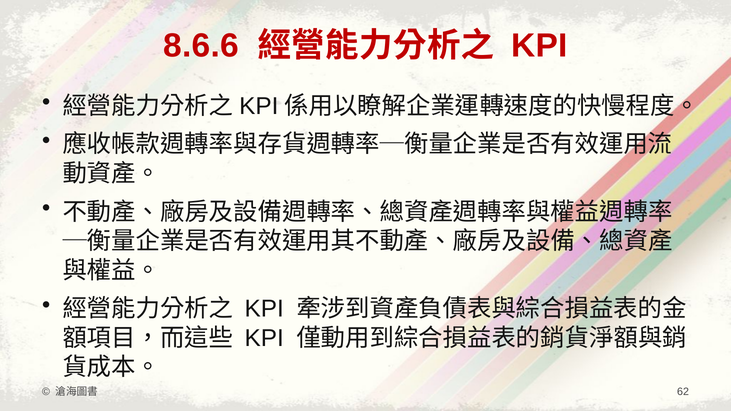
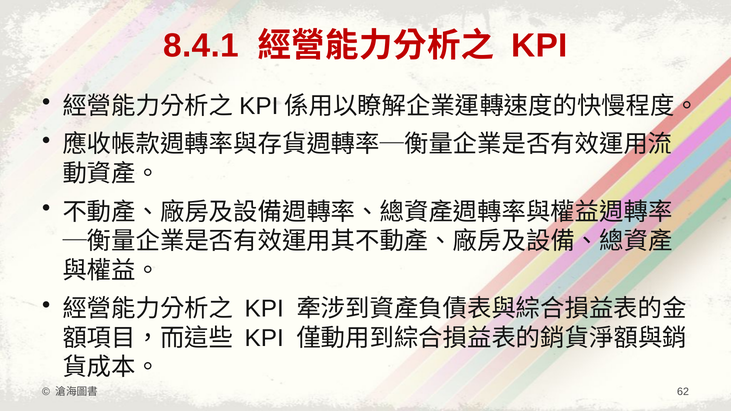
8.6.6: 8.6.6 -> 8.4.1 (201, 46)
